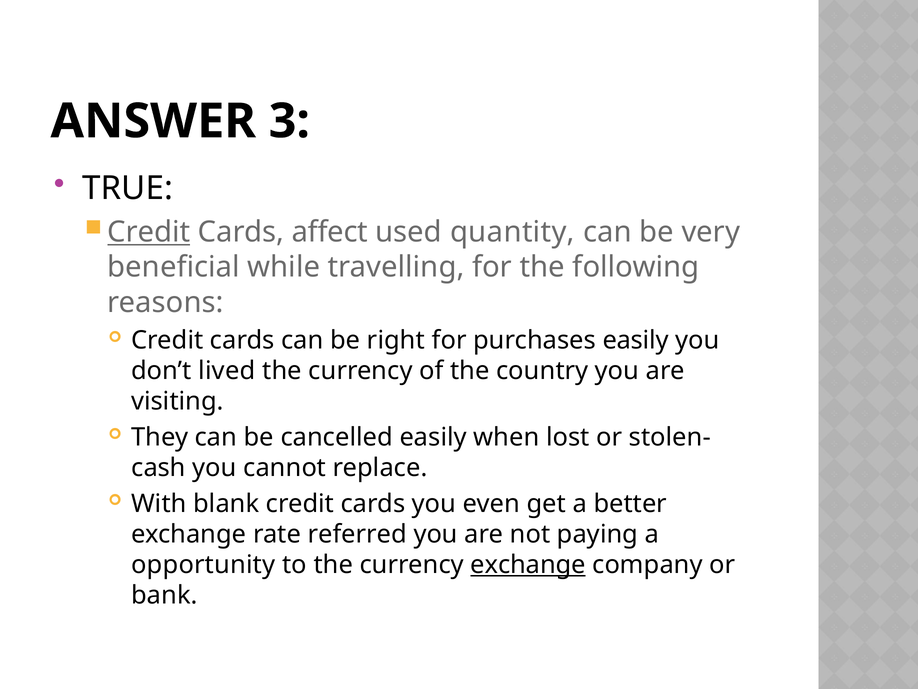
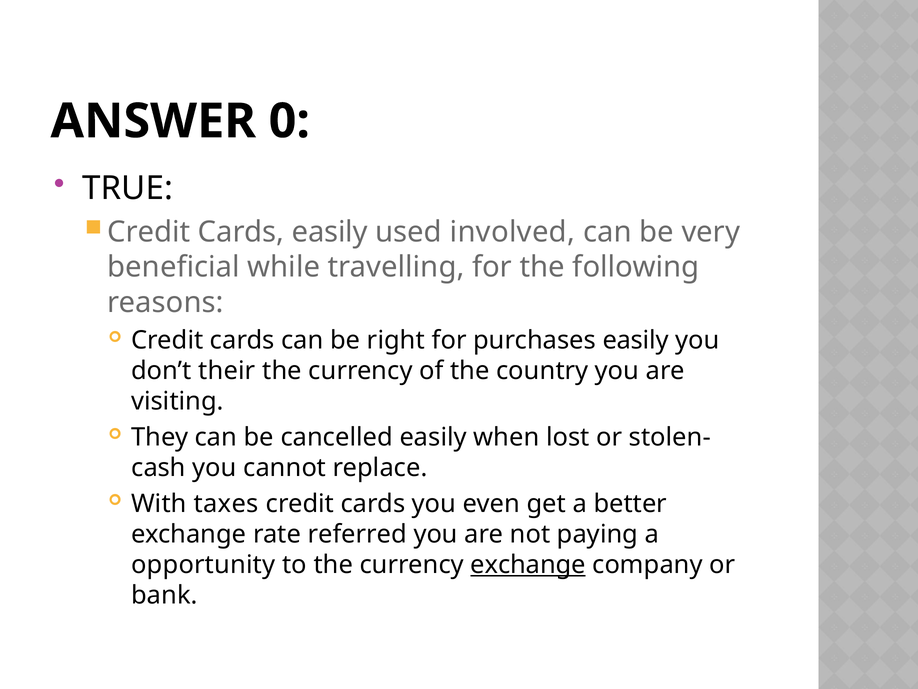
3: 3 -> 0 (289, 121)
Credit underline: present -> none (149, 232)
Cards affect: affect -> easily (330, 232)
quantity: quantity -> involved (512, 232)
lived: lived -> their (227, 371)
blank: blank -> taxes (226, 503)
